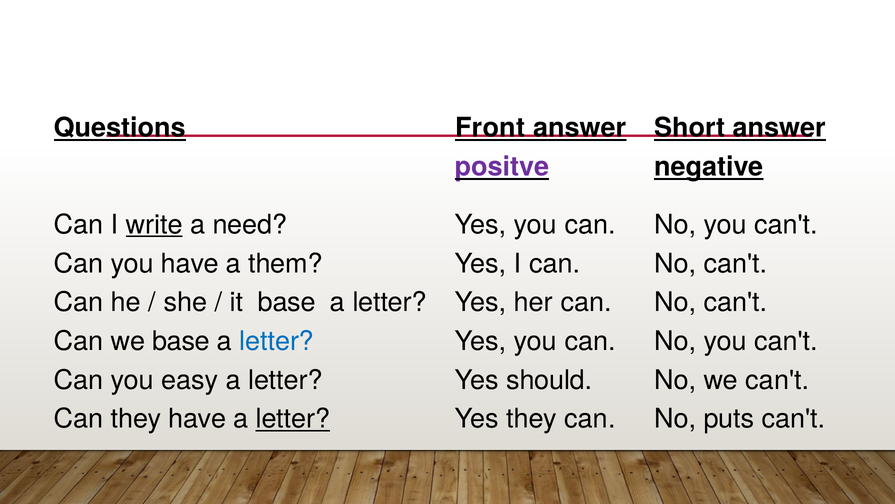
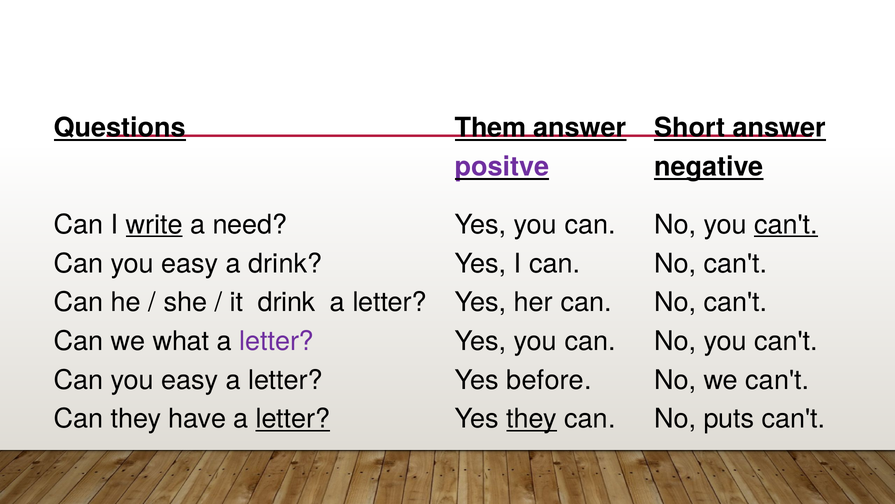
Front: Front -> Them (490, 128)
can't underline: none -> present (786, 224)
have: have -> easy (190, 263)
a them: them -> drink (285, 263)
it base: base -> drink (287, 302)
we base: base -> what (181, 341)
letter colour: blue -> purple (277, 341)
should: should -> before (549, 380)
they underline: none -> present (532, 419)
